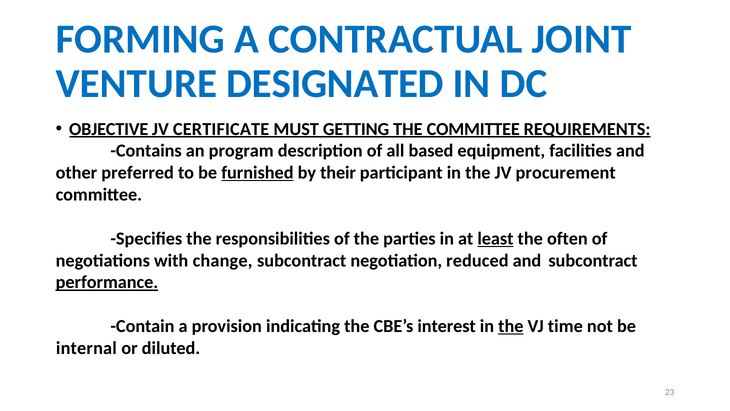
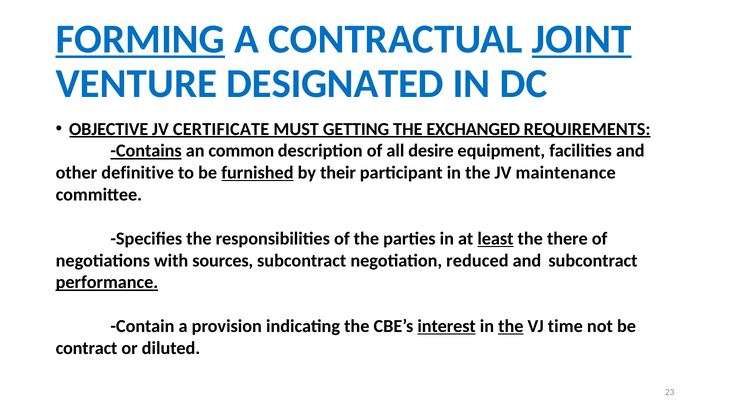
FORMING underline: none -> present (140, 39)
JOINT underline: none -> present (582, 39)
THE COMMITTEE: COMMITTEE -> EXCHANGED (473, 129)
Contains underline: none -> present (146, 151)
program: program -> common (241, 151)
based: based -> desire (431, 151)
preferred: preferred -> definitive (138, 173)
procurement: procurement -> maintenance (566, 173)
often: often -> there (567, 238)
change: change -> sources (223, 260)
interest underline: none -> present (447, 326)
internal: internal -> contract (87, 348)
